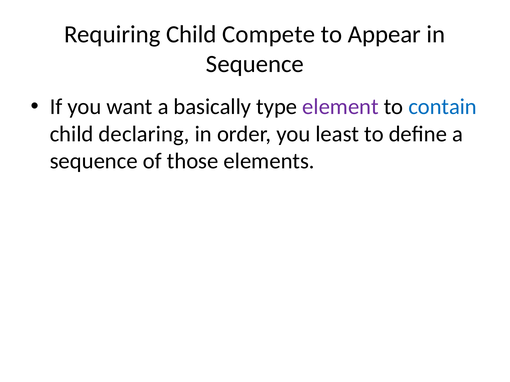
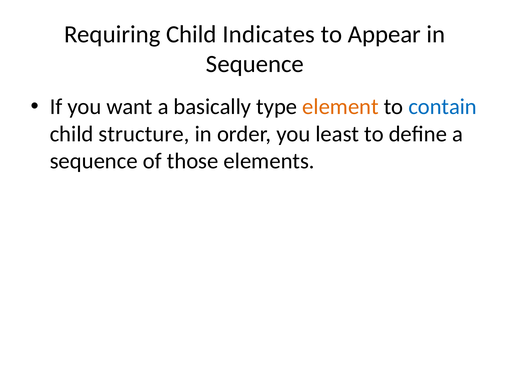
Compete: Compete -> Indicates (269, 34)
element colour: purple -> orange (341, 107)
declaring: declaring -> structure (144, 134)
